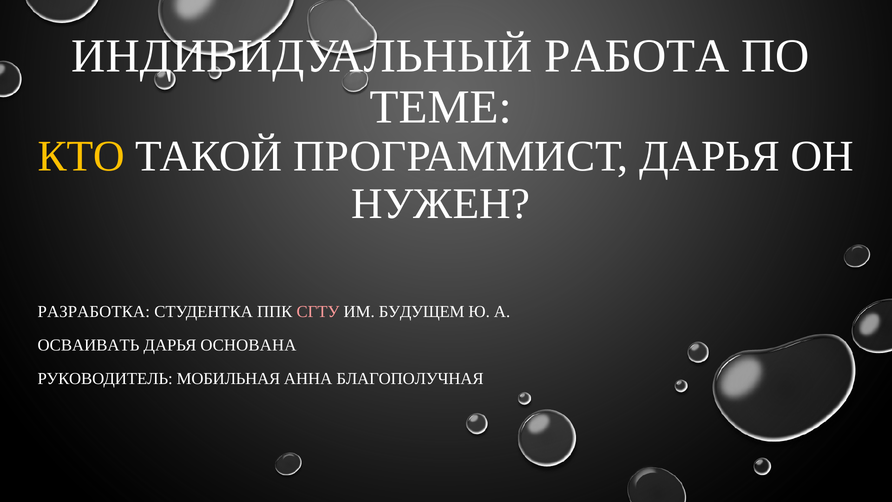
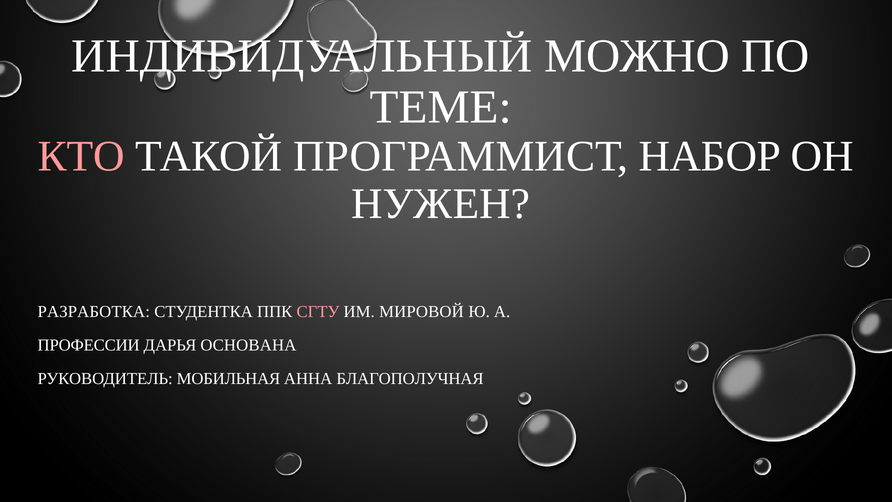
РАБОТА: РАБОТА -> МОЖНО (637, 56)
КТО colour: yellow -> pink (81, 156)
ПРОГРАММИСТ ДАРЬЯ: ДАРЬЯ -> НАБОР (710, 156)
БУДУЩЕМ: БУДУЩЕМ -> МИРОВОЙ (422, 312)
ОСВАИВАТЬ: ОСВАИВАТЬ -> ПРОФЕССИИ (89, 345)
